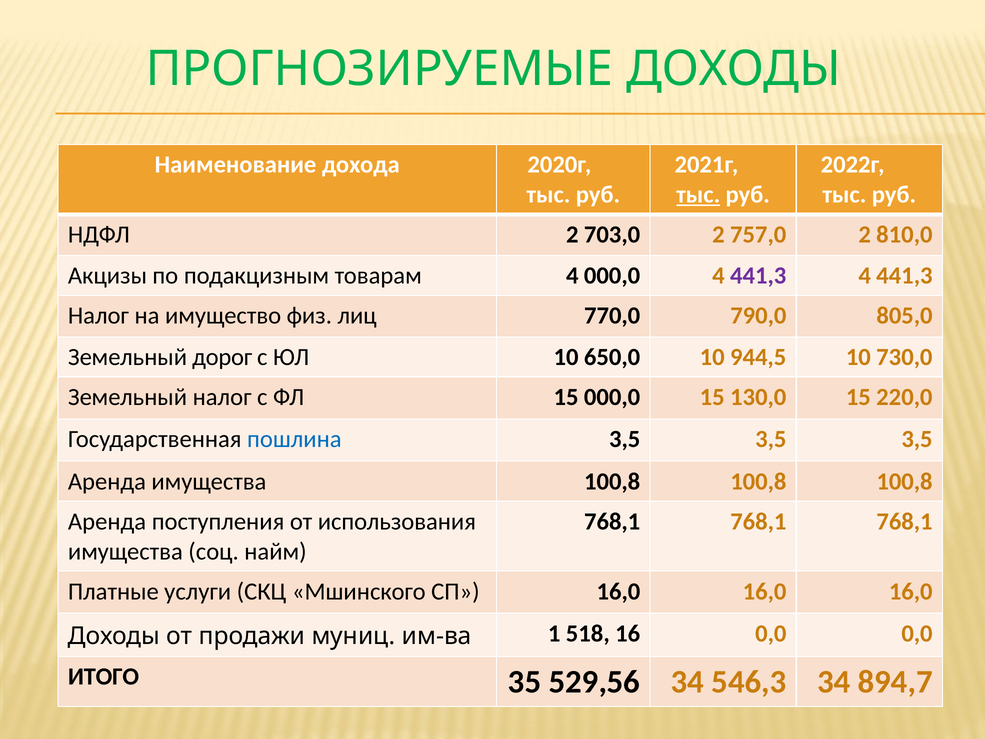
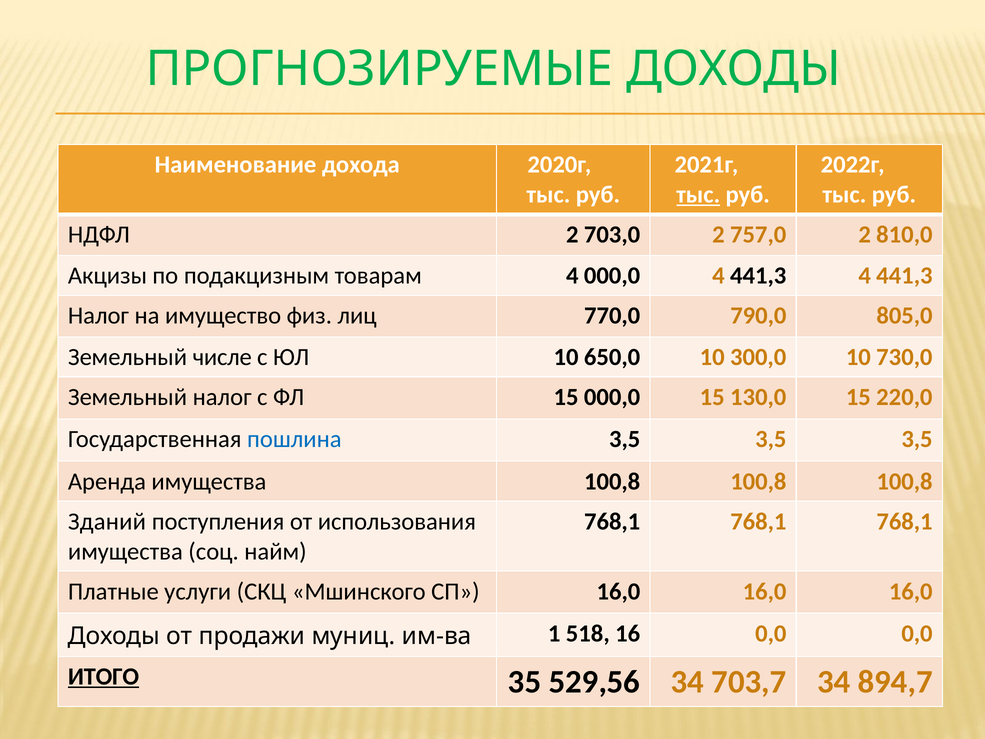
441,3 colour: purple -> black (758, 276)
дорог: дорог -> числе (222, 357)
944,5: 944,5 -> 300,0 (758, 357)
Аренда: Аренда -> Зданий (107, 521)
ИТОГО underline: none -> present (103, 677)
546,3: 546,3 -> 703,7 (749, 682)
